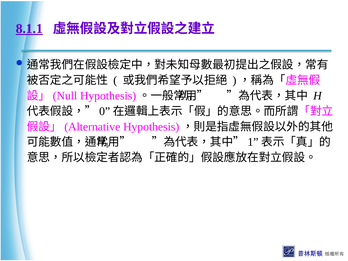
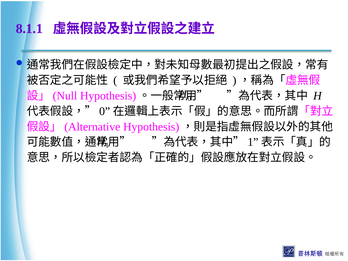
8.1.1 underline: present -> none (29, 29)
